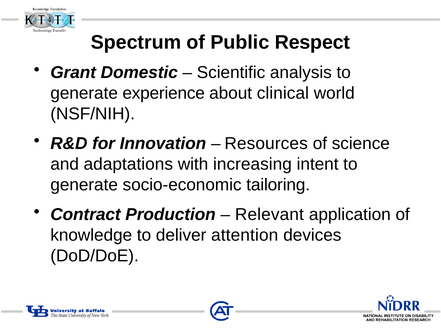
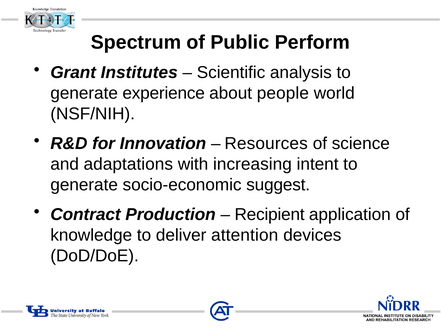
Respect: Respect -> Perform (312, 42)
Domestic: Domestic -> Institutes (139, 73)
clinical: clinical -> people (283, 93)
tailoring: tailoring -> suggest (278, 185)
Relevant: Relevant -> Recipient (270, 214)
